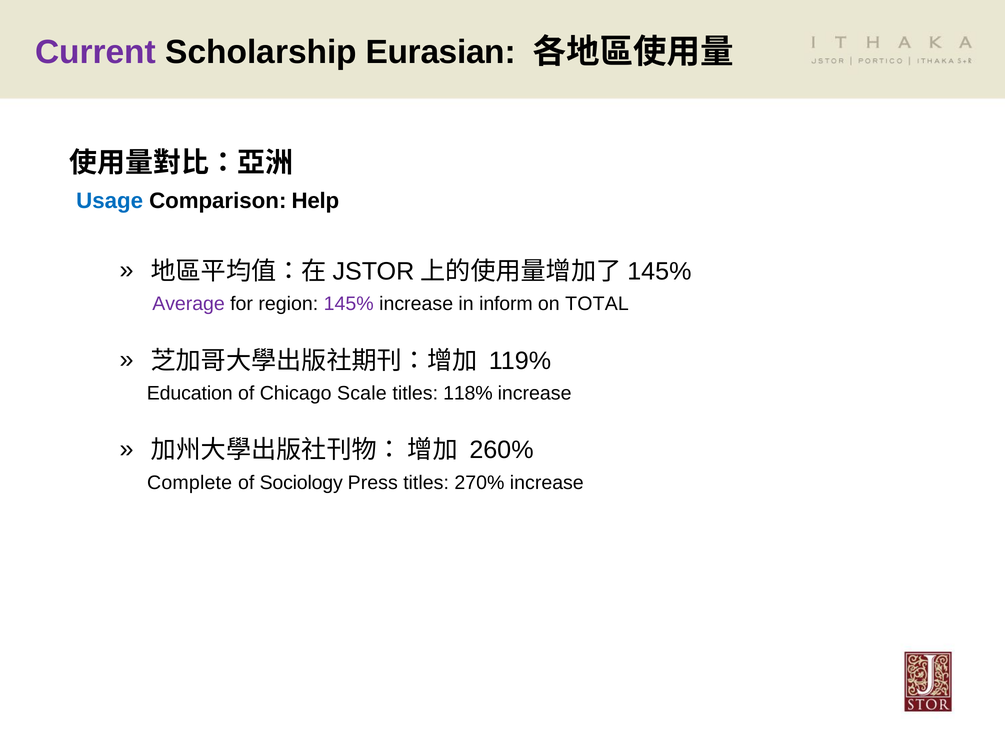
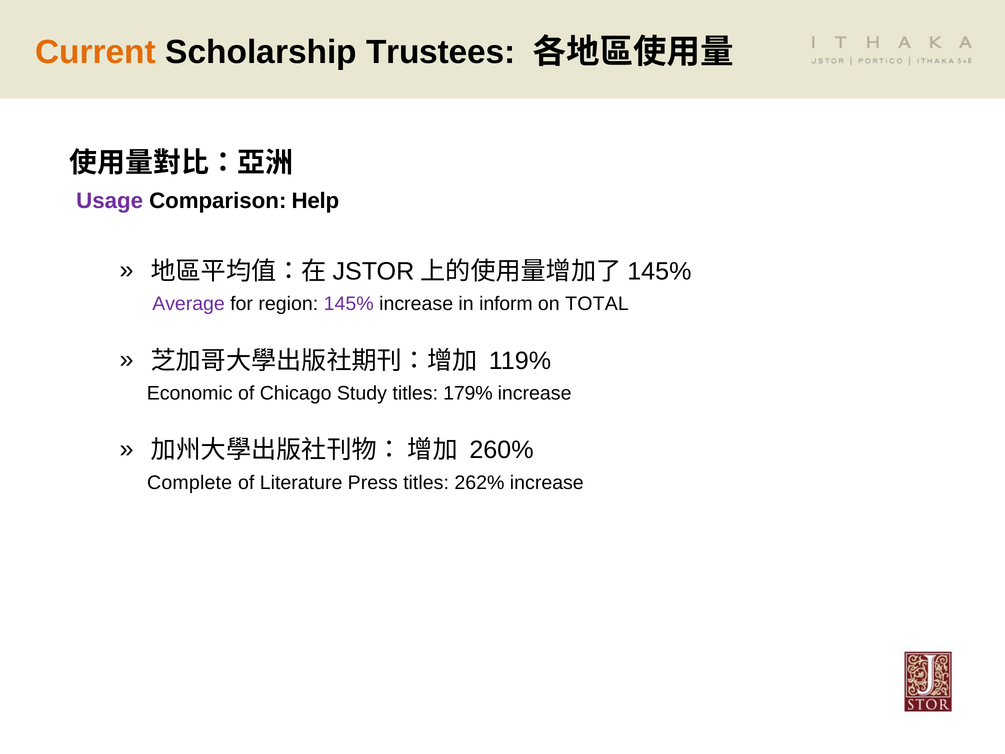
Current colour: purple -> orange (96, 52)
Eurasian: Eurasian -> Trustees (441, 52)
Usage colour: blue -> purple (110, 201)
Education: Education -> Economic (190, 393)
Scale: Scale -> Study (362, 393)
118%: 118% -> 179% (468, 393)
Sociology: Sociology -> Literature (301, 482)
270%: 270% -> 262% (479, 482)
